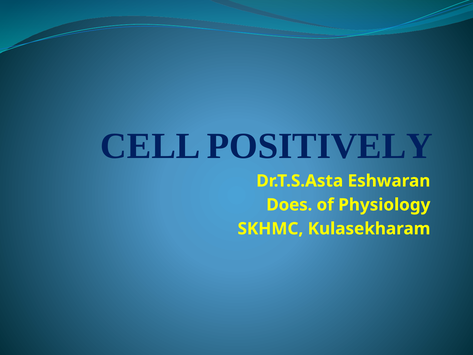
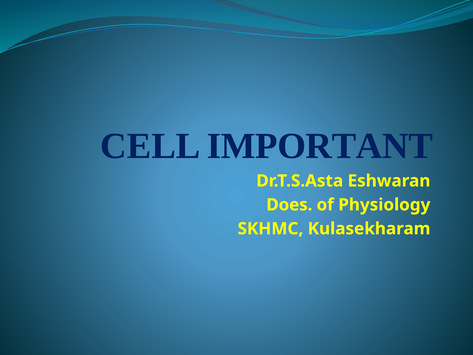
POSITIVELY: POSITIVELY -> IMPORTANT (320, 146)
